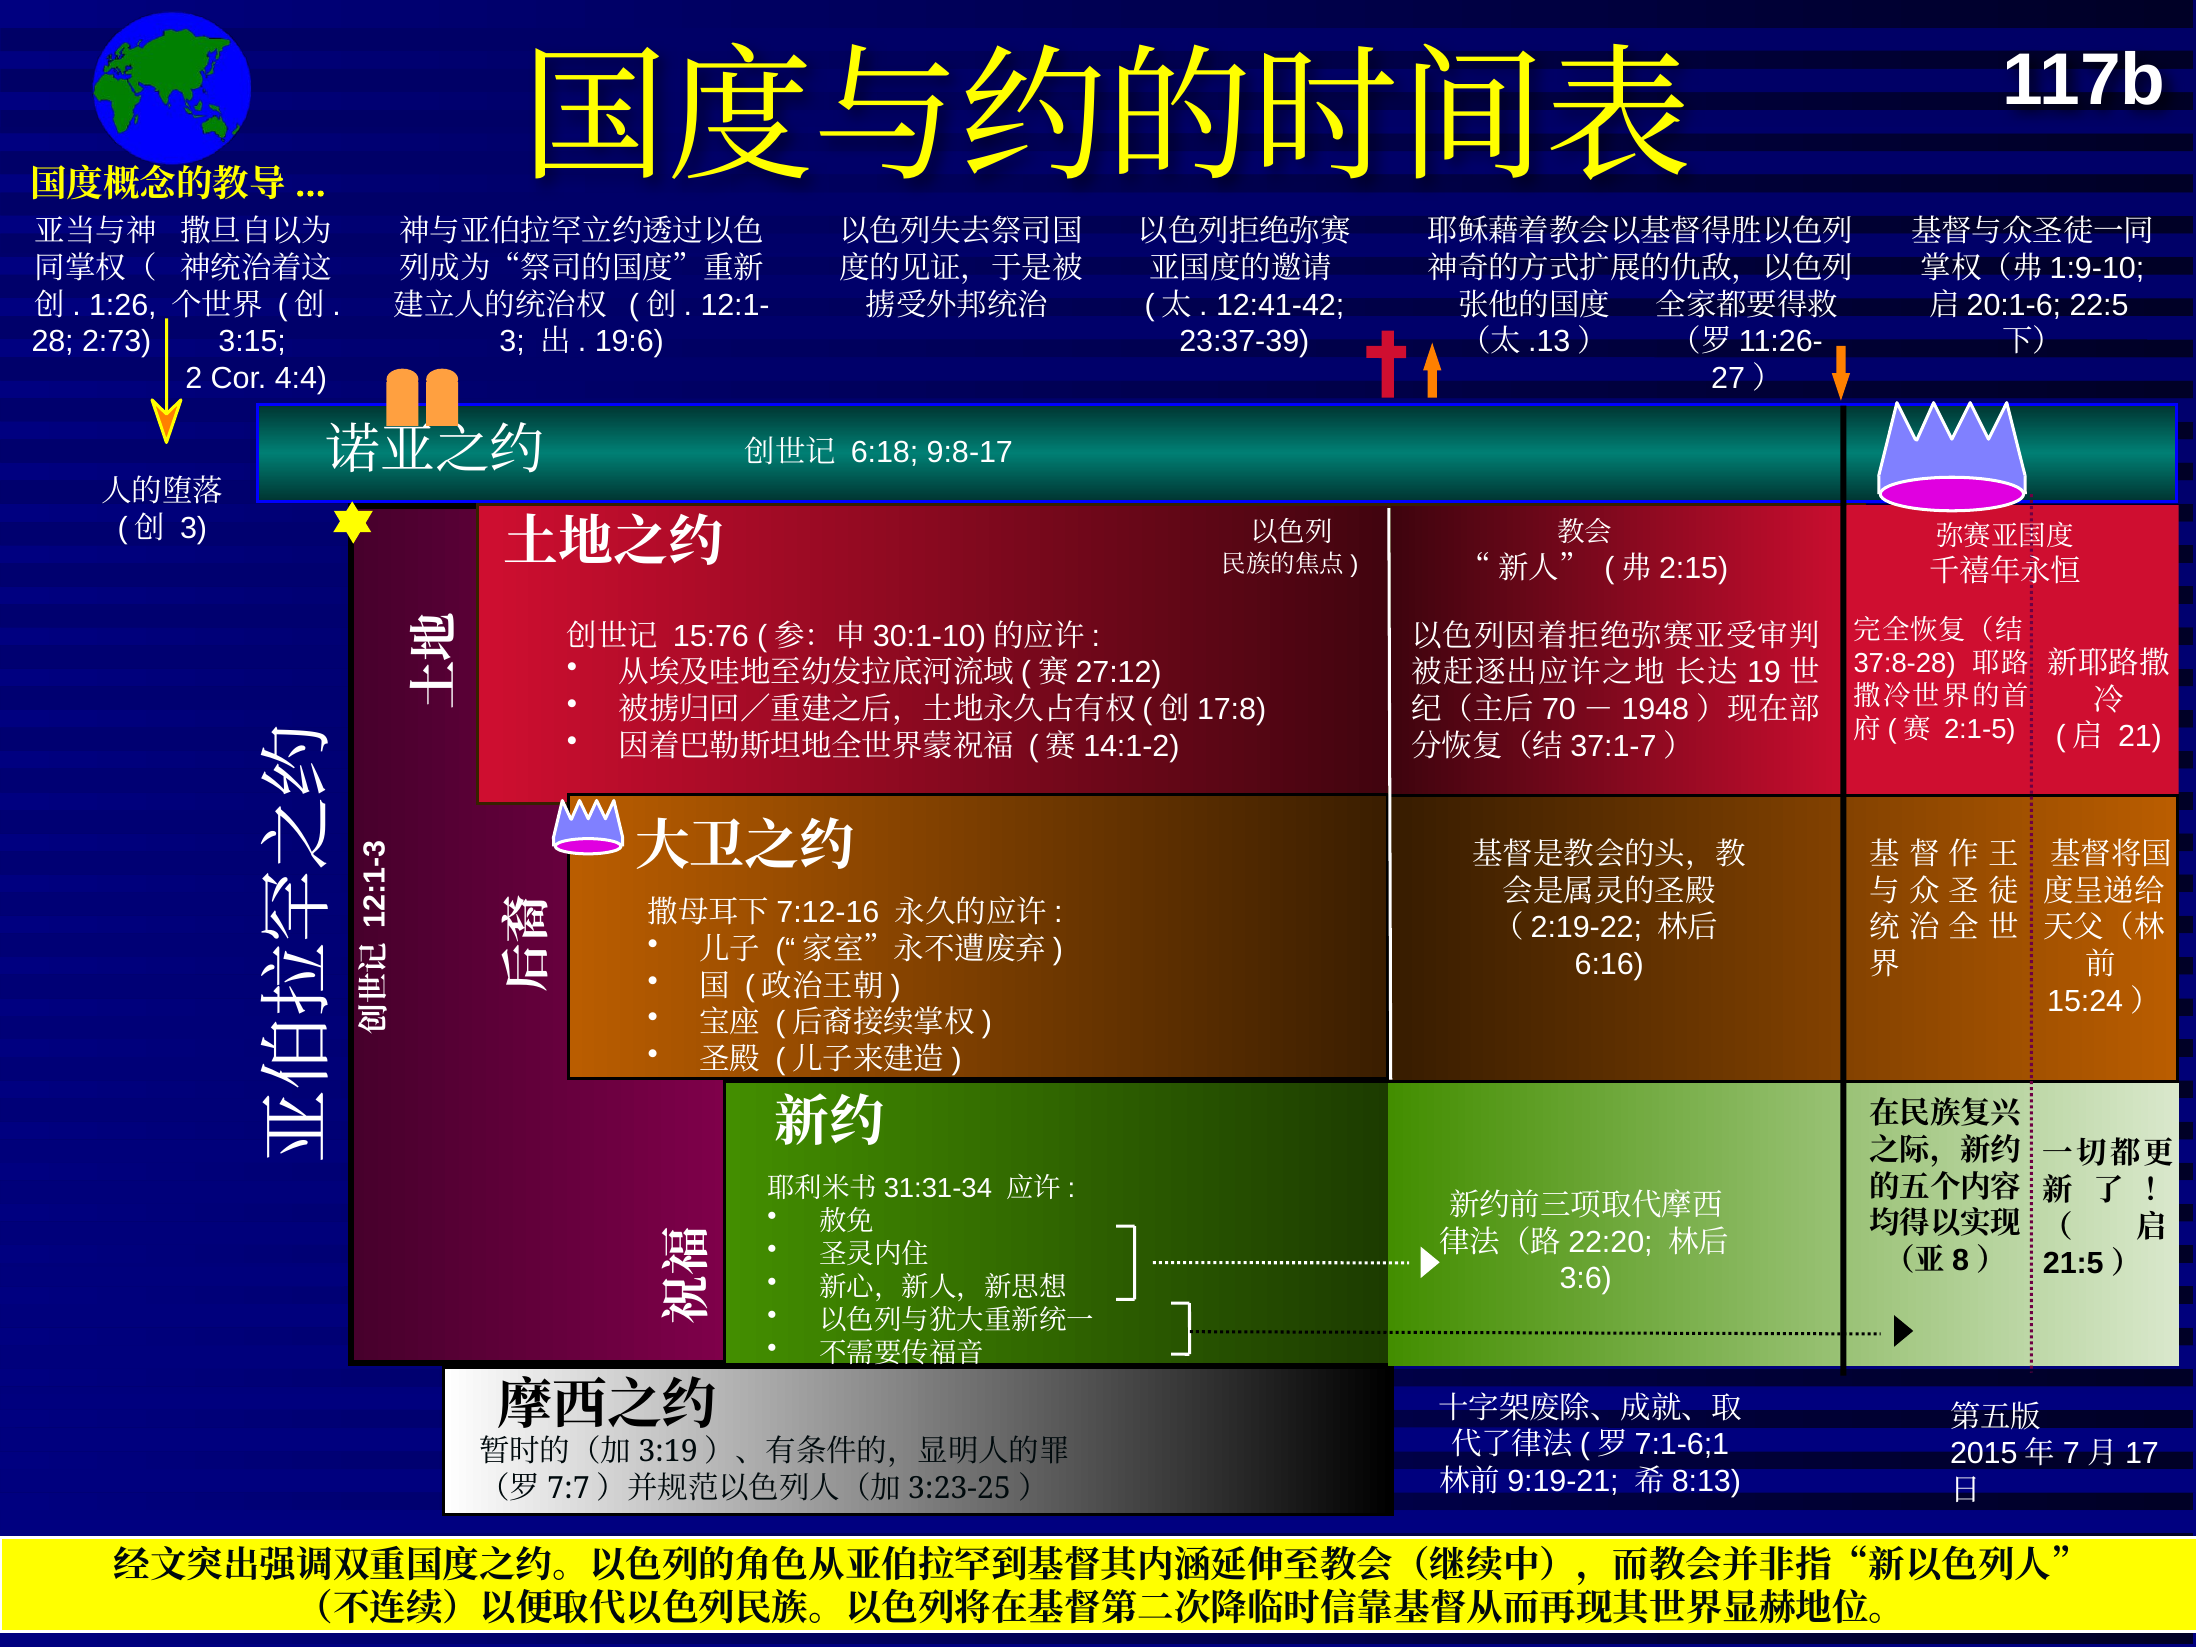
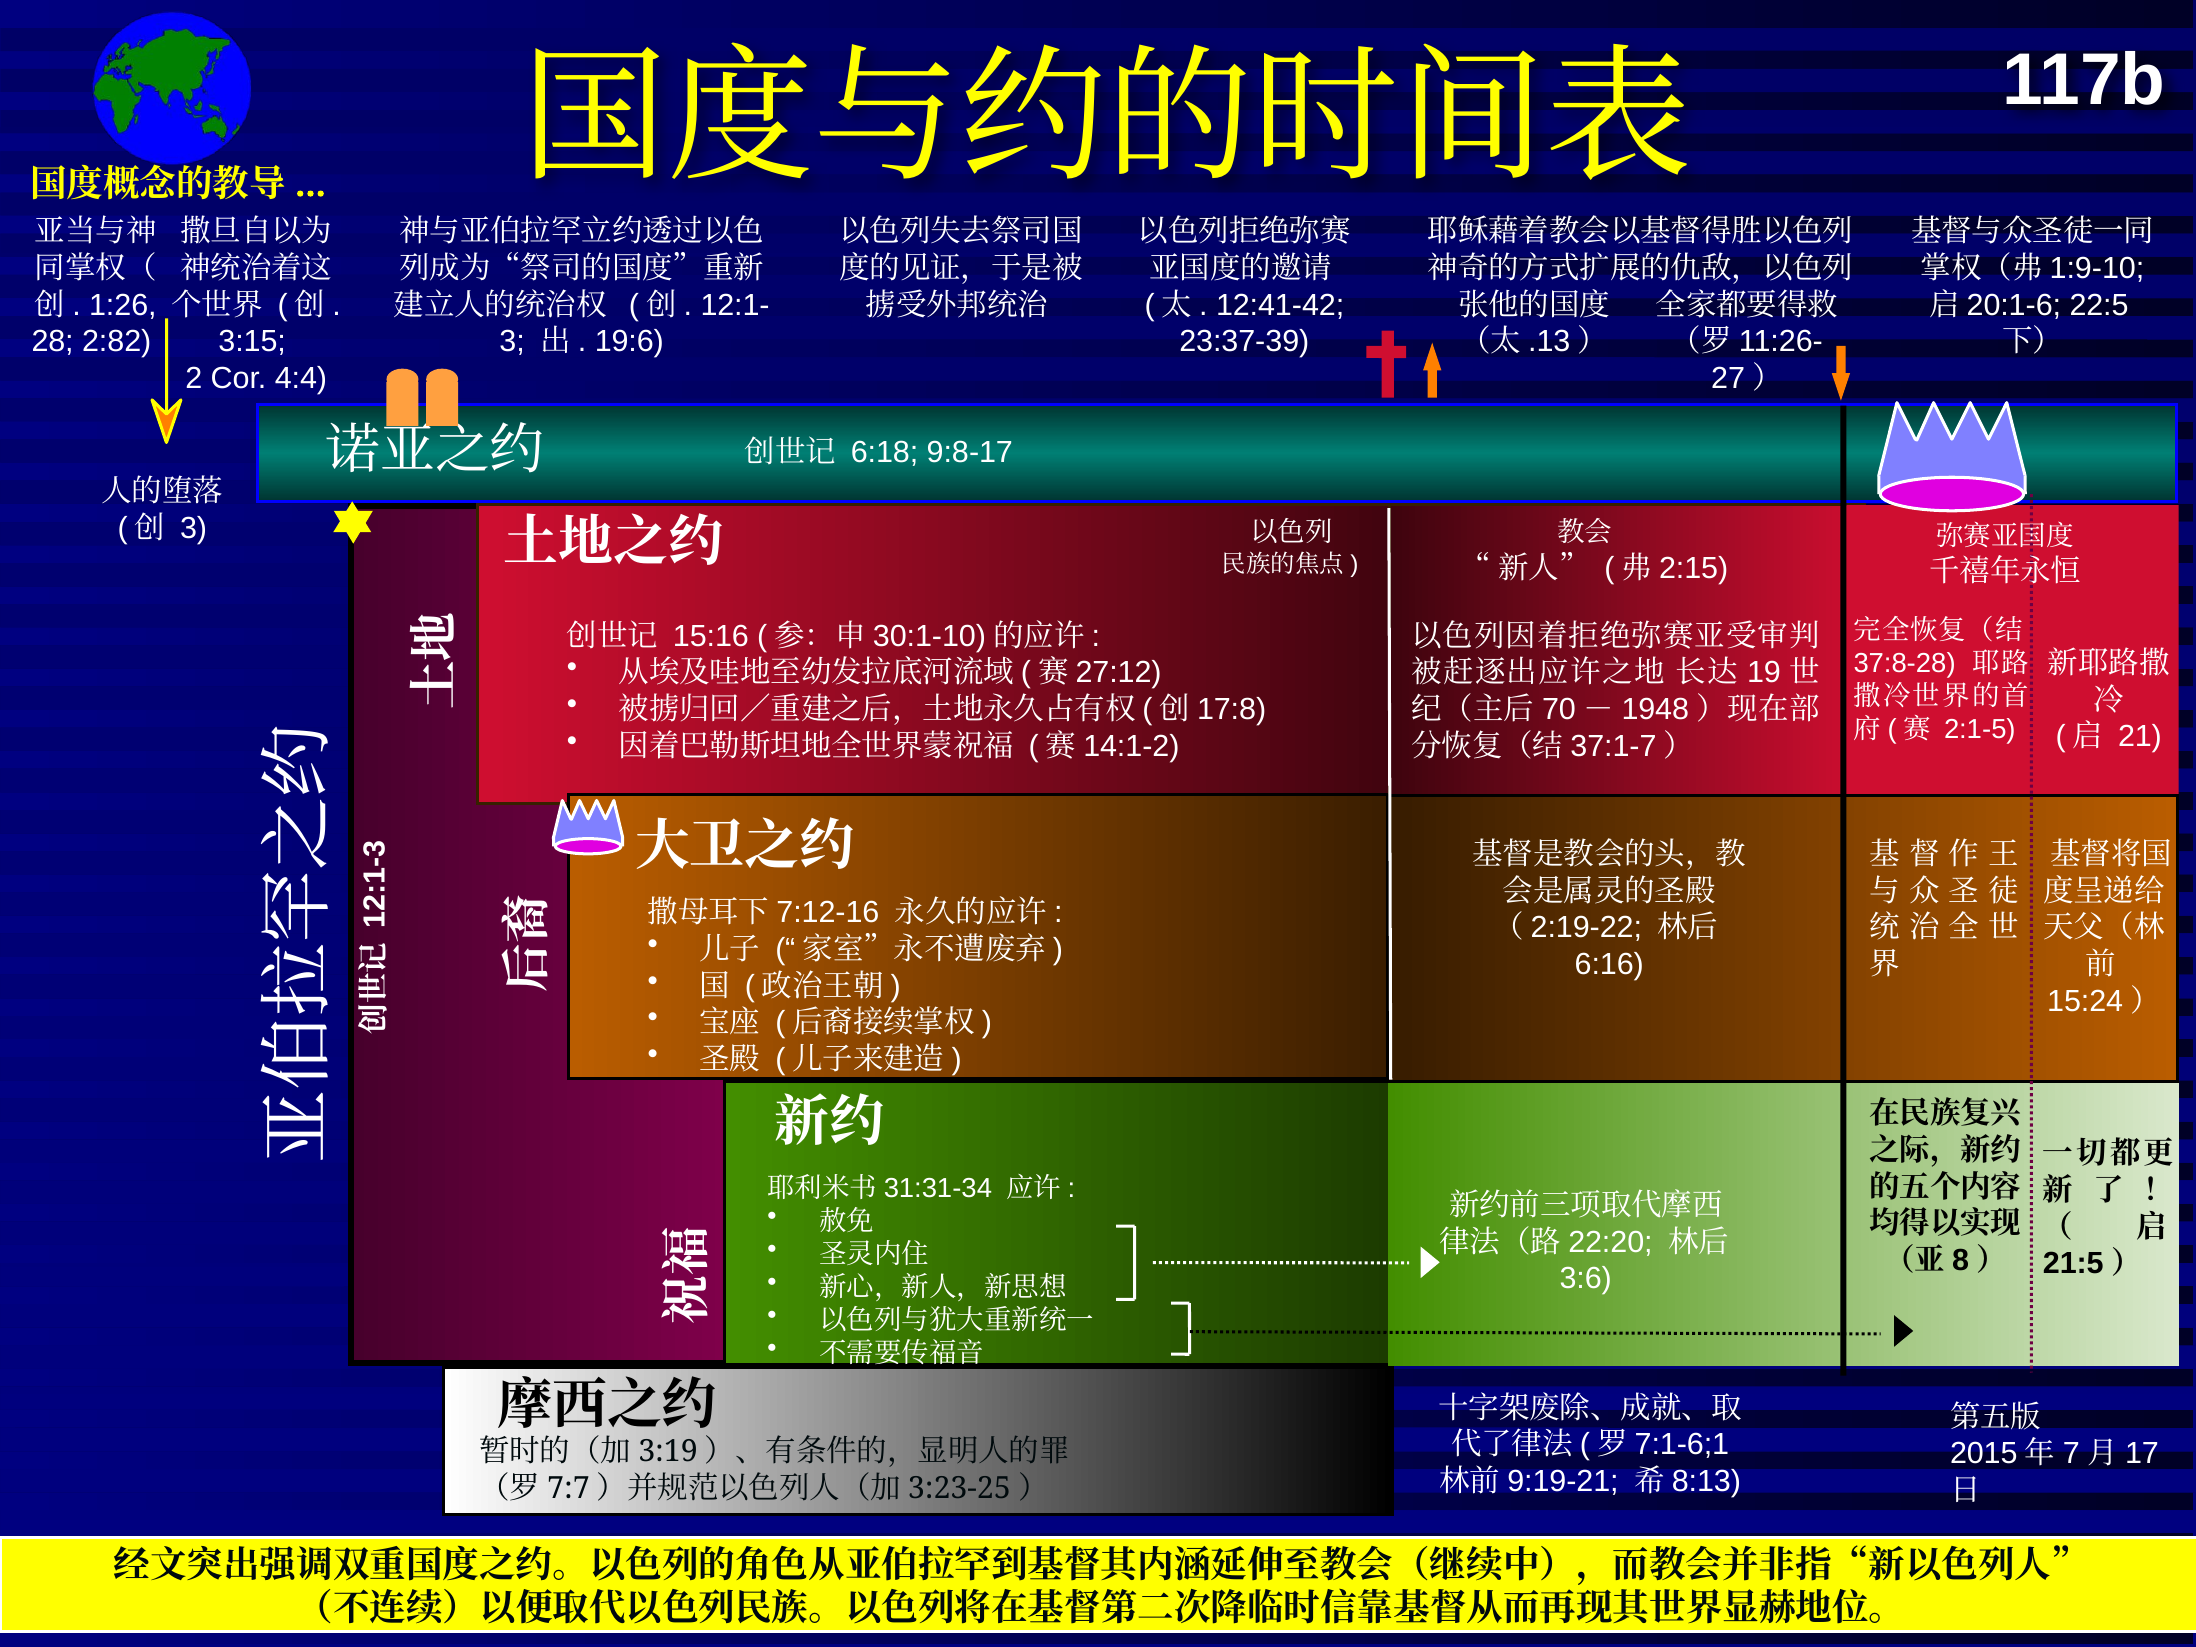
2:73: 2:73 -> 2:82 (117, 342)
15:76: 15:76 -> 15:16 (711, 636)
